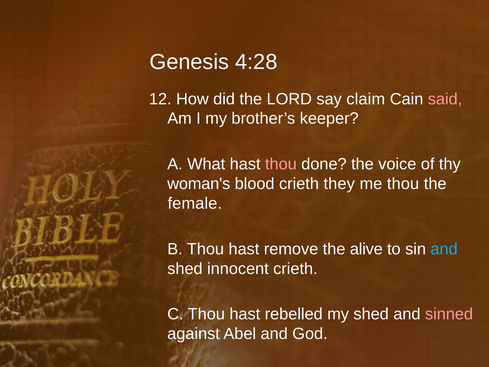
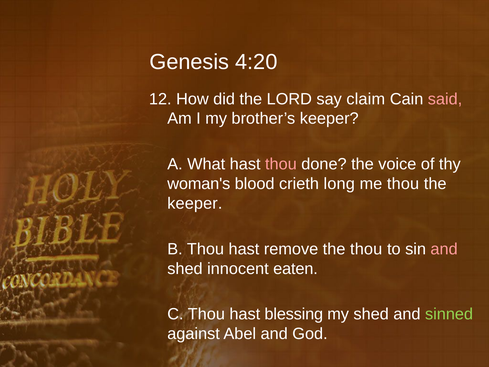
4:28: 4:28 -> 4:20 (256, 62)
they: they -> long (339, 184)
female: female -> keeper (195, 203)
the alive: alive -> thou (366, 249)
and colour: light blue -> pink (444, 249)
innocent crieth: crieth -> eaten (296, 268)
rebelled: rebelled -> blessing (294, 314)
sinned colour: pink -> light green (449, 314)
